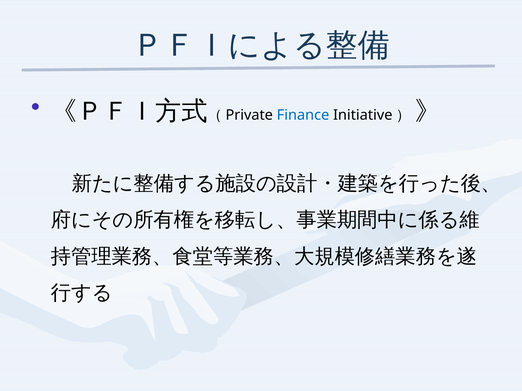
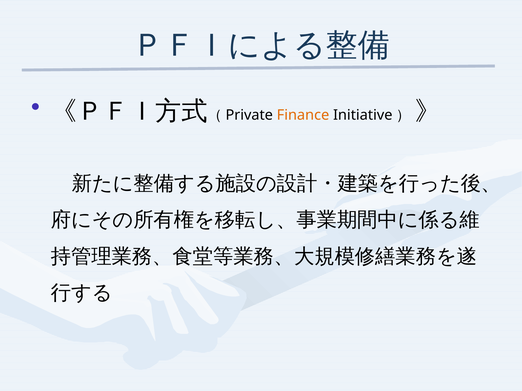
Finance colour: blue -> orange (303, 115)
